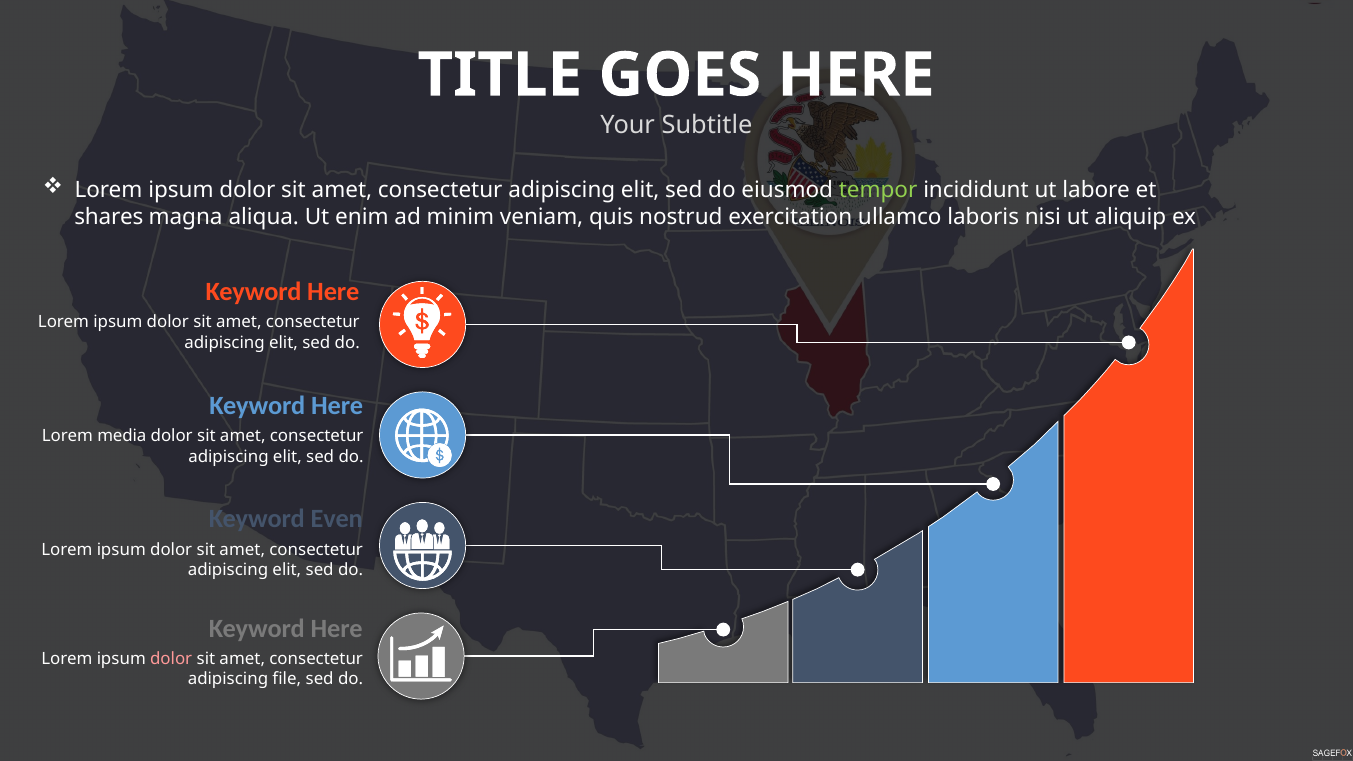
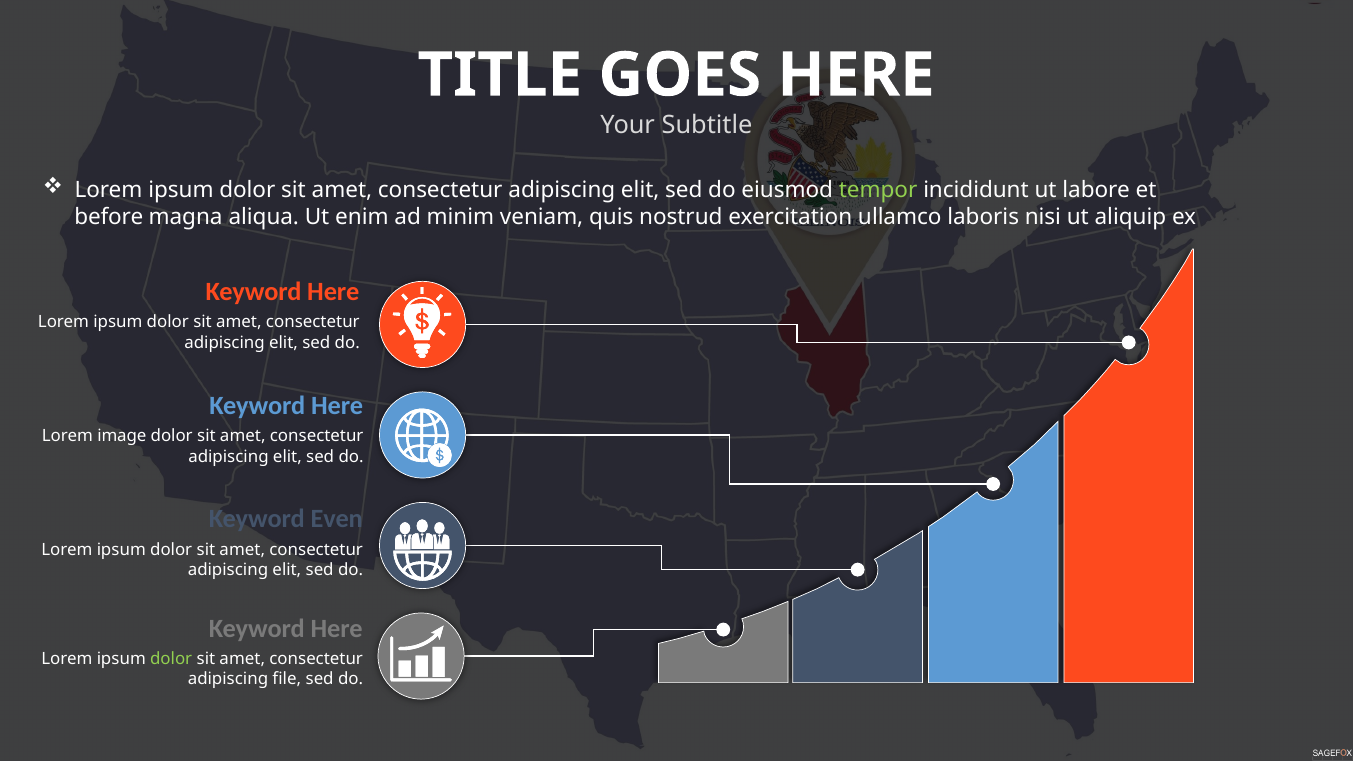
shares: shares -> before (109, 217)
media: media -> image (122, 436)
dolor colour: pink -> light green (171, 659)
